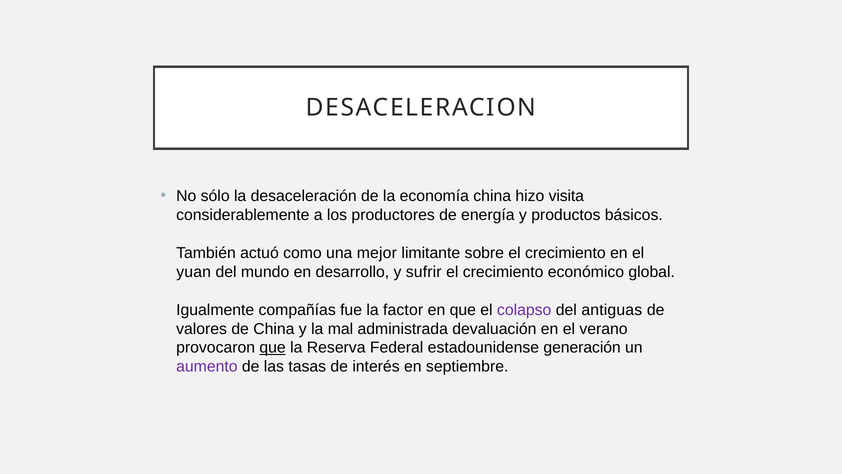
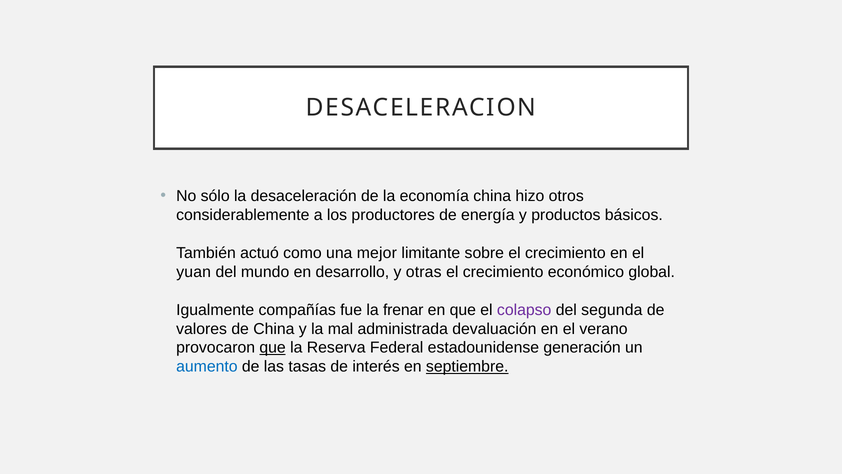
visita: visita -> otros (566, 196)
sufrir: sufrir -> otras (424, 272)
factor: factor -> frenar (403, 310)
antiguas: antiguas -> segunda (612, 310)
aumento colour: purple -> blue (207, 366)
septiembre underline: none -> present (467, 366)
